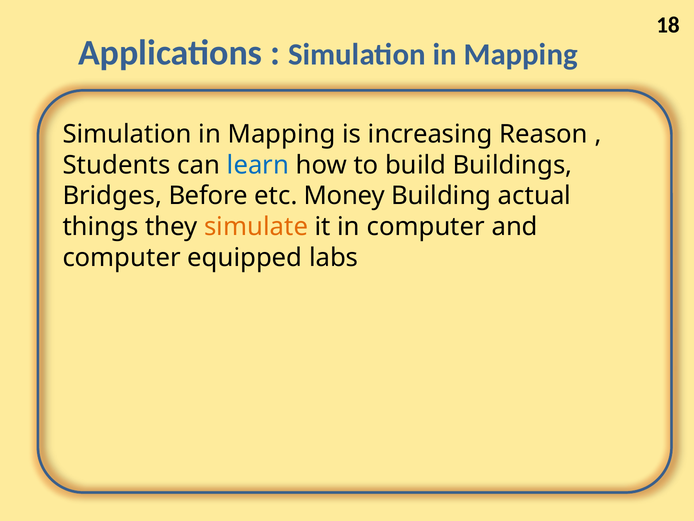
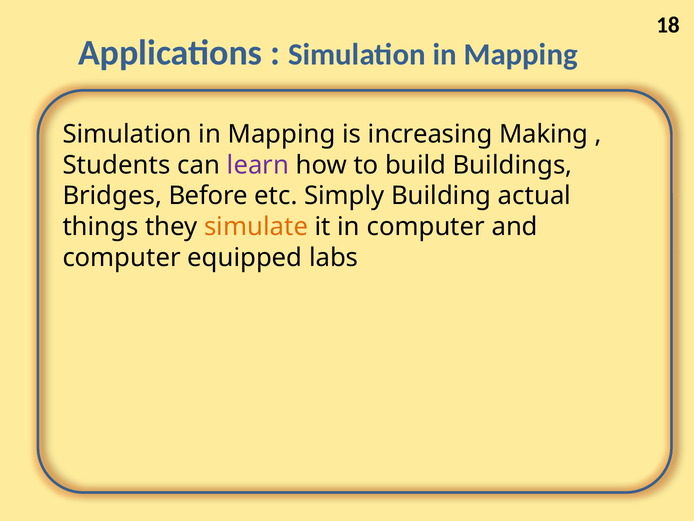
Reason: Reason -> Making (544, 134)
learn colour: blue -> purple (258, 165)
Money: Money -> Simply (344, 196)
